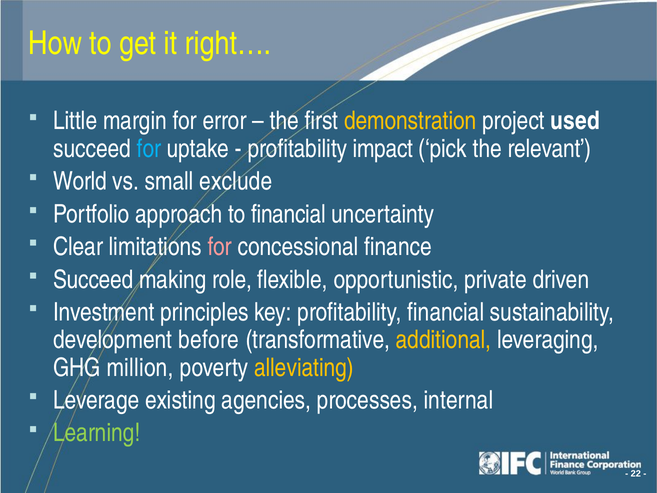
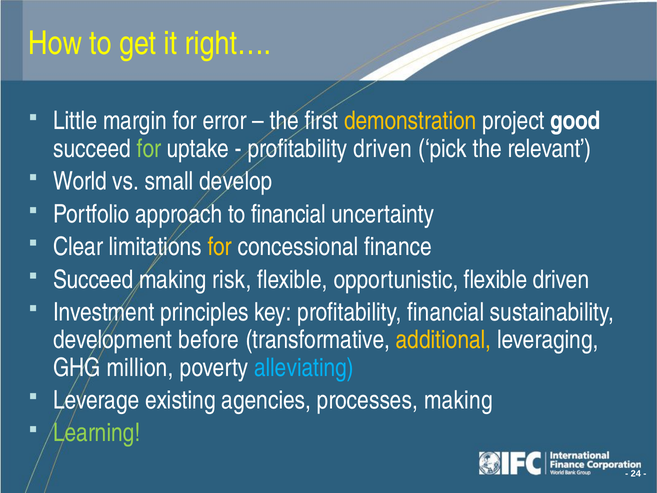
used: used -> good (575, 121)
for colour: light blue -> light green (149, 149)
profitability impact: impact -> driven (383, 149)
exclude: exclude -> develop (236, 181)
for colour: pink -> yellow (220, 247)
role: role -> risk (232, 279)
opportunistic private: private -> flexible (496, 279)
alleviating colour: yellow -> light blue (304, 367)
processes internal: internal -> making (458, 400)
22: 22 -> 24 (636, 473)
